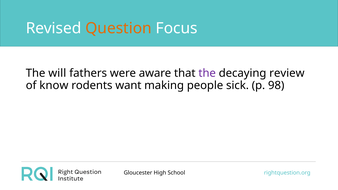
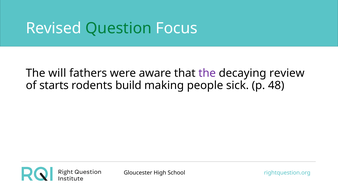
Question colour: orange -> green (119, 28)
know: know -> starts (54, 85)
want: want -> build (128, 85)
98: 98 -> 48 (276, 85)
